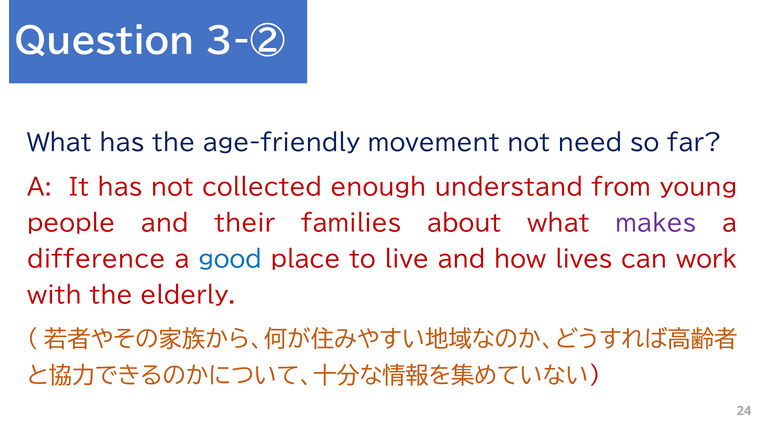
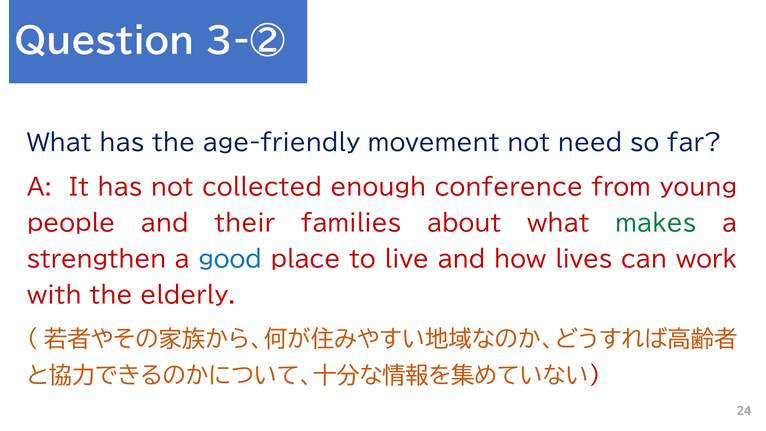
understand: understand -> conference (509, 187)
makes colour: purple -> green (656, 223)
difference: difference -> strengthen (97, 260)
